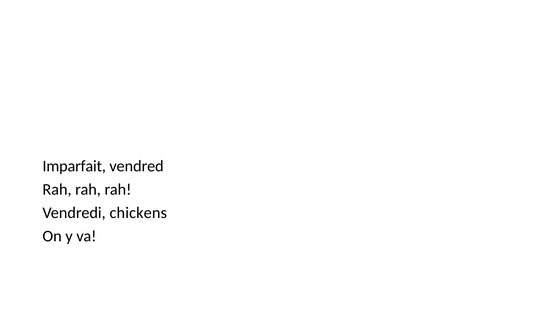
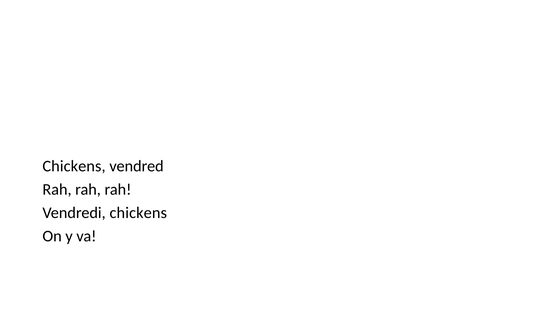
Imparfait: Imparfait -> Chickens (74, 166)
